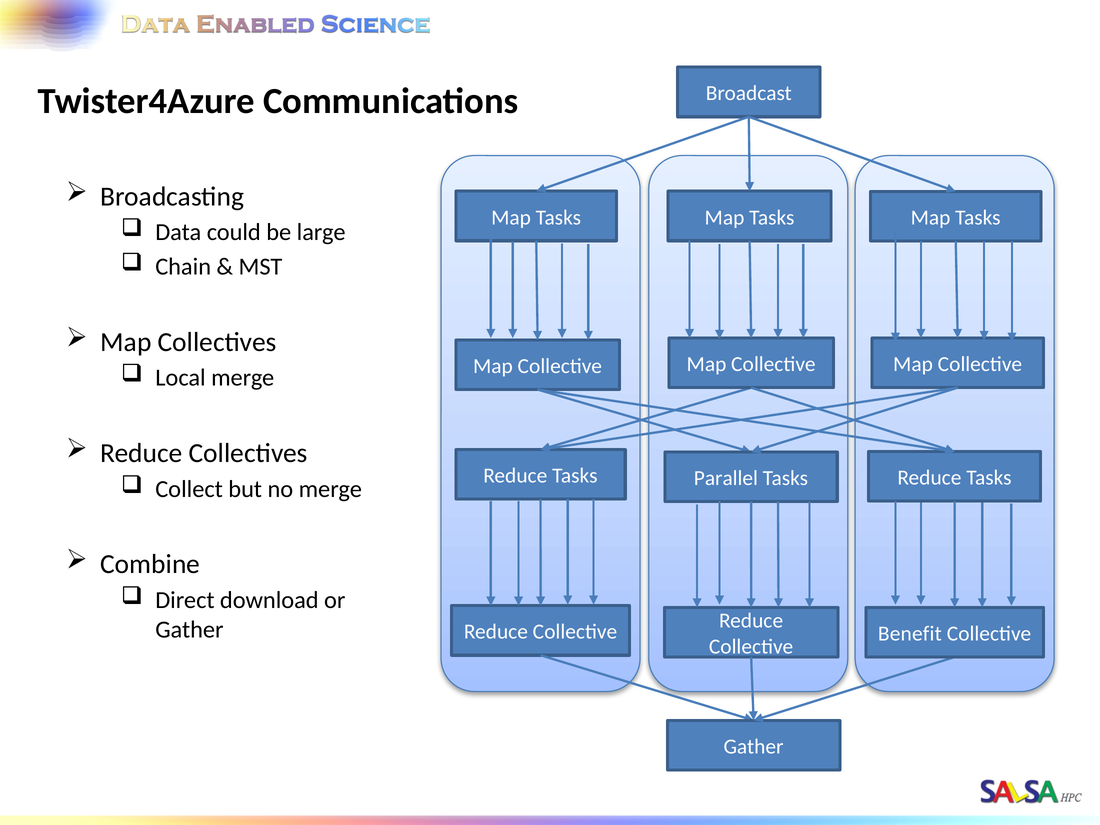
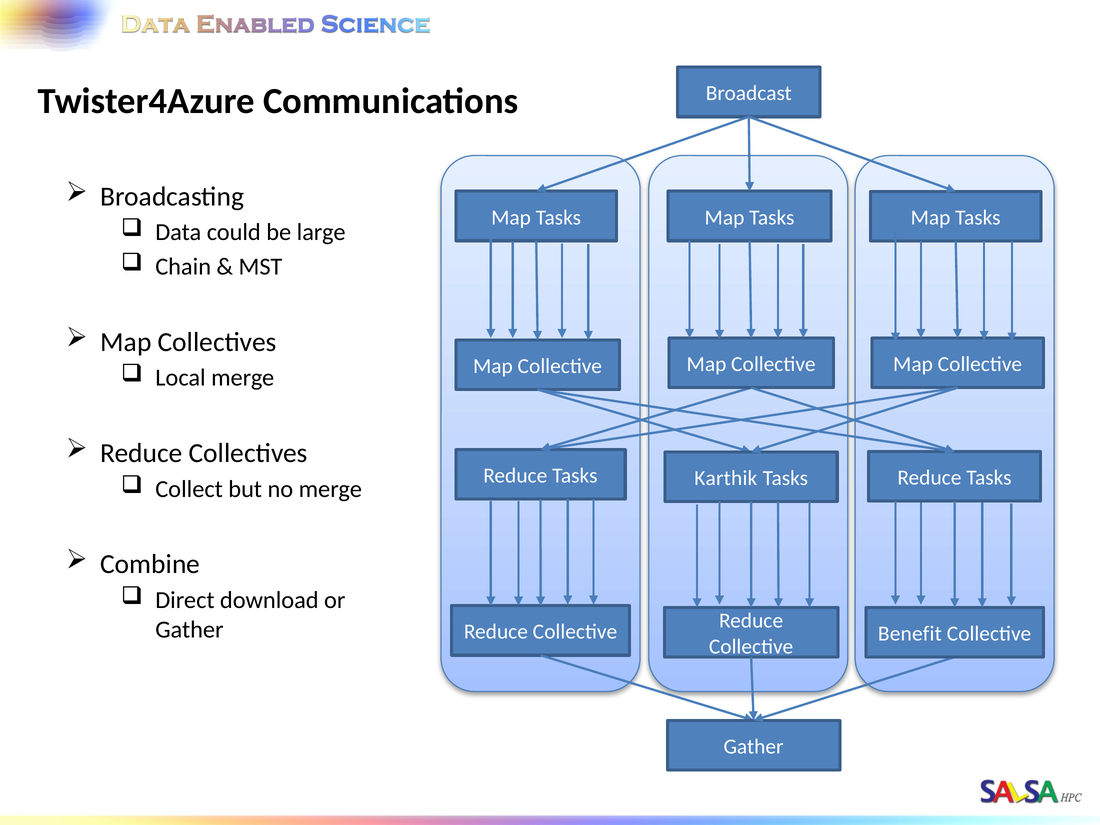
Parallel: Parallel -> Karthik (726, 478)
